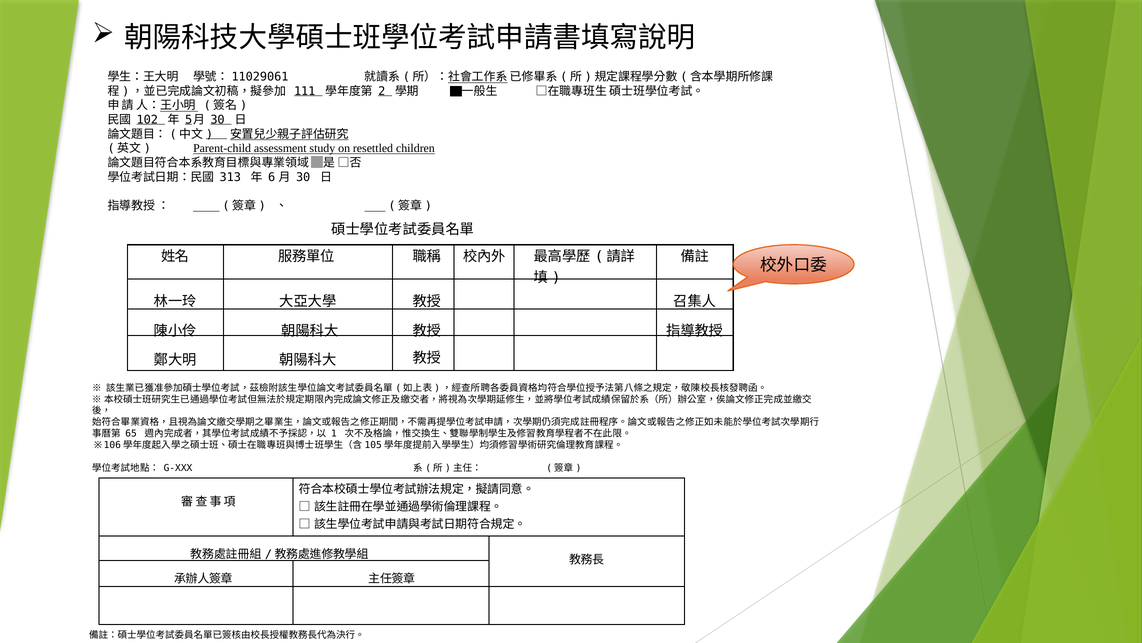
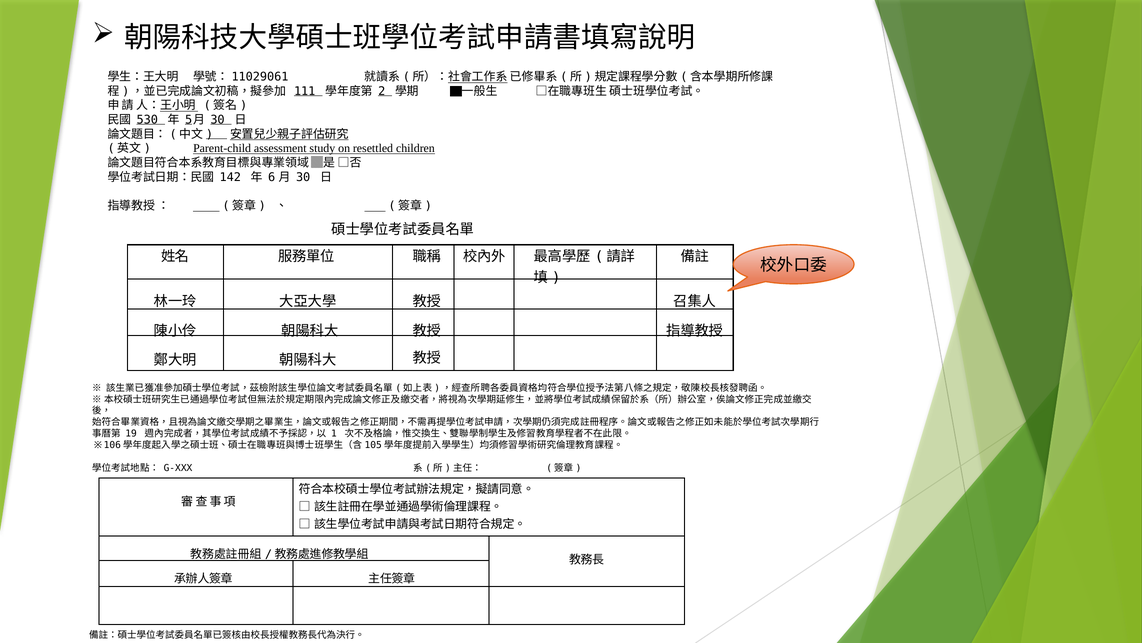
102: 102 -> 530 (147, 120)
313: 313 -> 142 (230, 177)
65: 65 -> 19 (131, 433)
